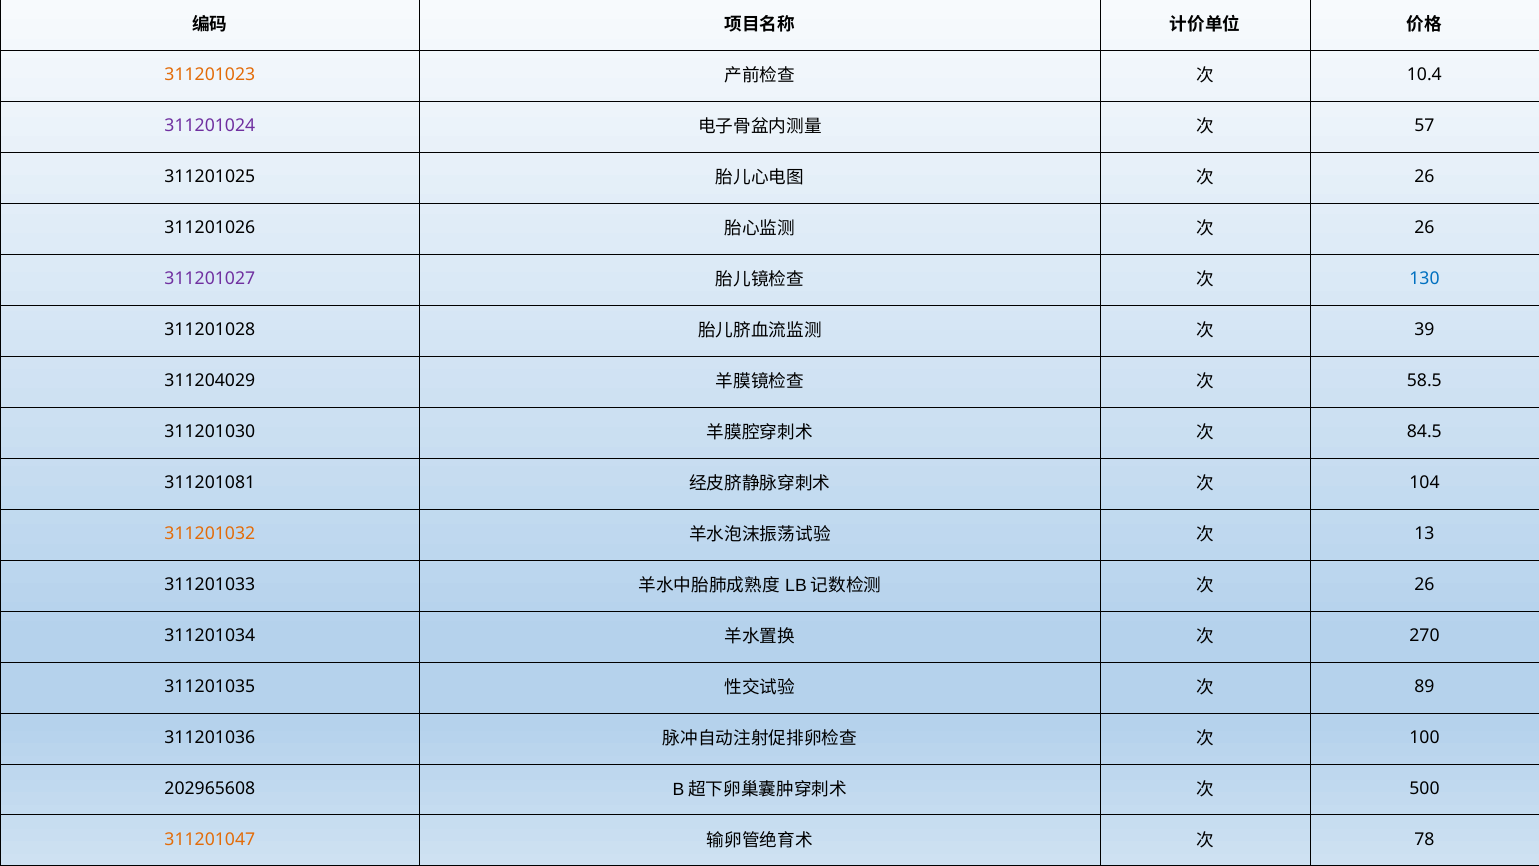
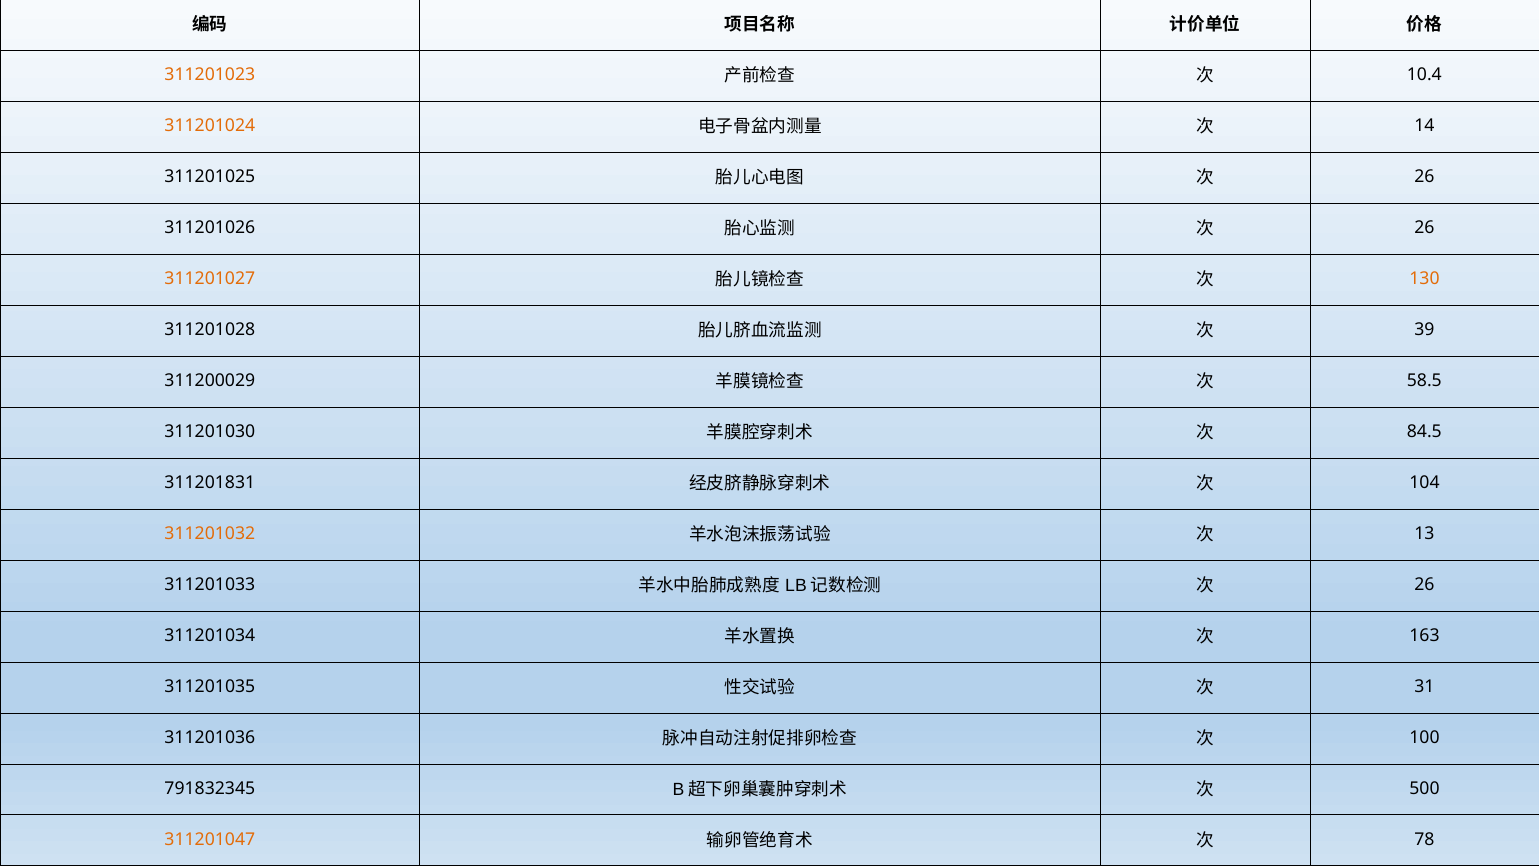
311201024 colour: purple -> orange (210, 126)
57: 57 -> 14 (1424, 126)
311201027 colour: purple -> orange (210, 279)
130 colour: blue -> orange (1424, 279)
311204029: 311204029 -> 311200029 (210, 380)
311201081: 311201081 -> 311201831 (210, 482)
270: 270 -> 163 (1424, 635)
89: 89 -> 31 (1424, 686)
202965608: 202965608 -> 791832345 (210, 788)
